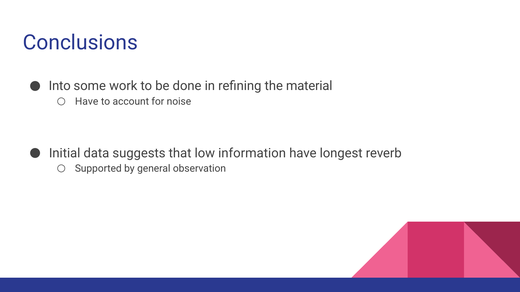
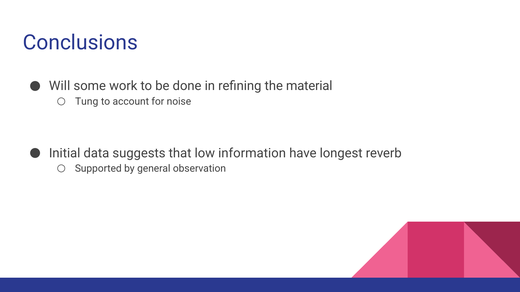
Into: Into -> Will (60, 86)
Have: Have -> Tung (87, 102)
